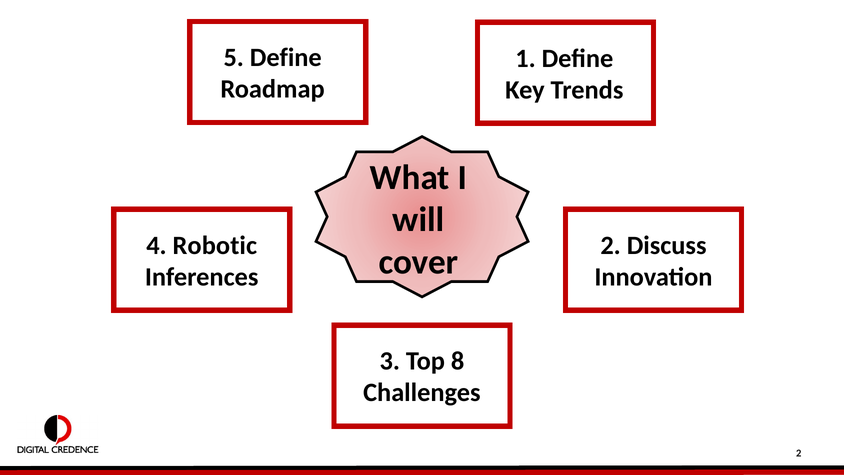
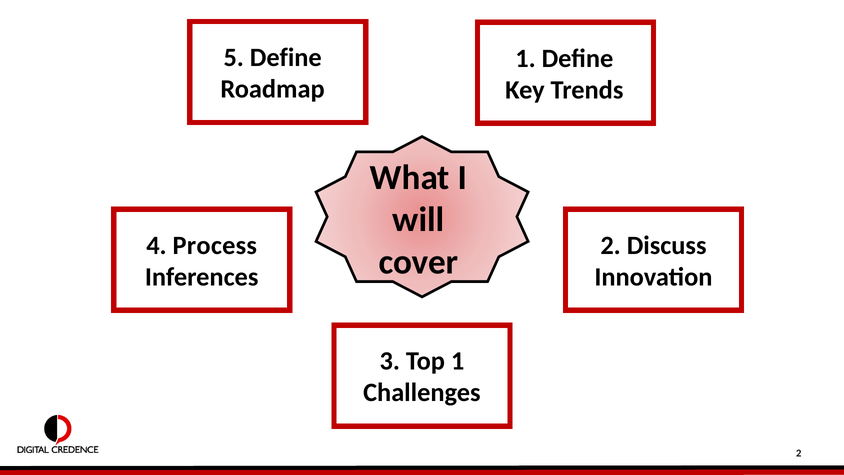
Robotic: Robotic -> Process (215, 245)
Top 8: 8 -> 1 (458, 361)
